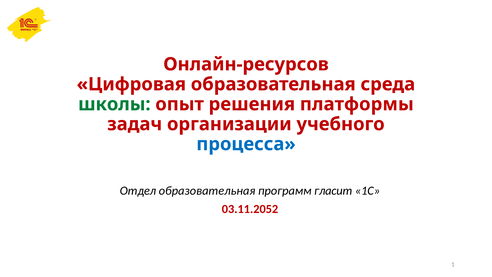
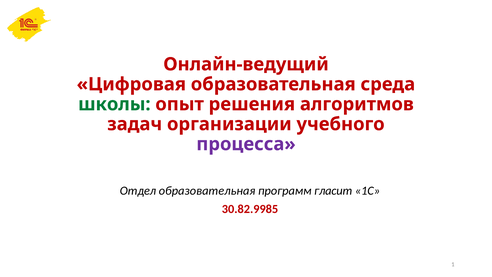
Онлайн-ресурсов: Онлайн-ресурсов -> Онлайн-ведущий (246, 64)
платформы: платформы -> алгоритмов (357, 104)
процесса colour: blue -> purple (246, 144)
03.11.2052: 03.11.2052 -> 30.82.9985 (250, 209)
